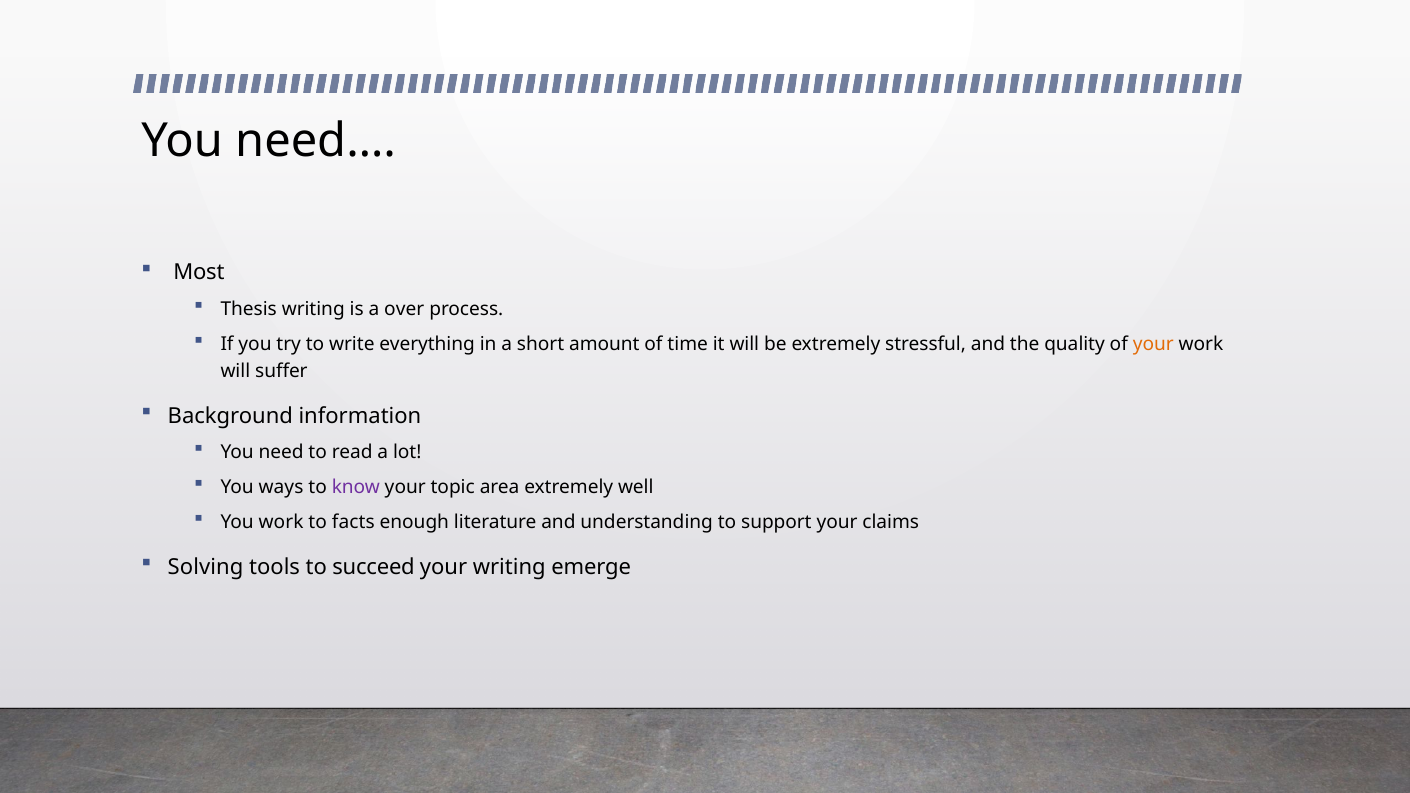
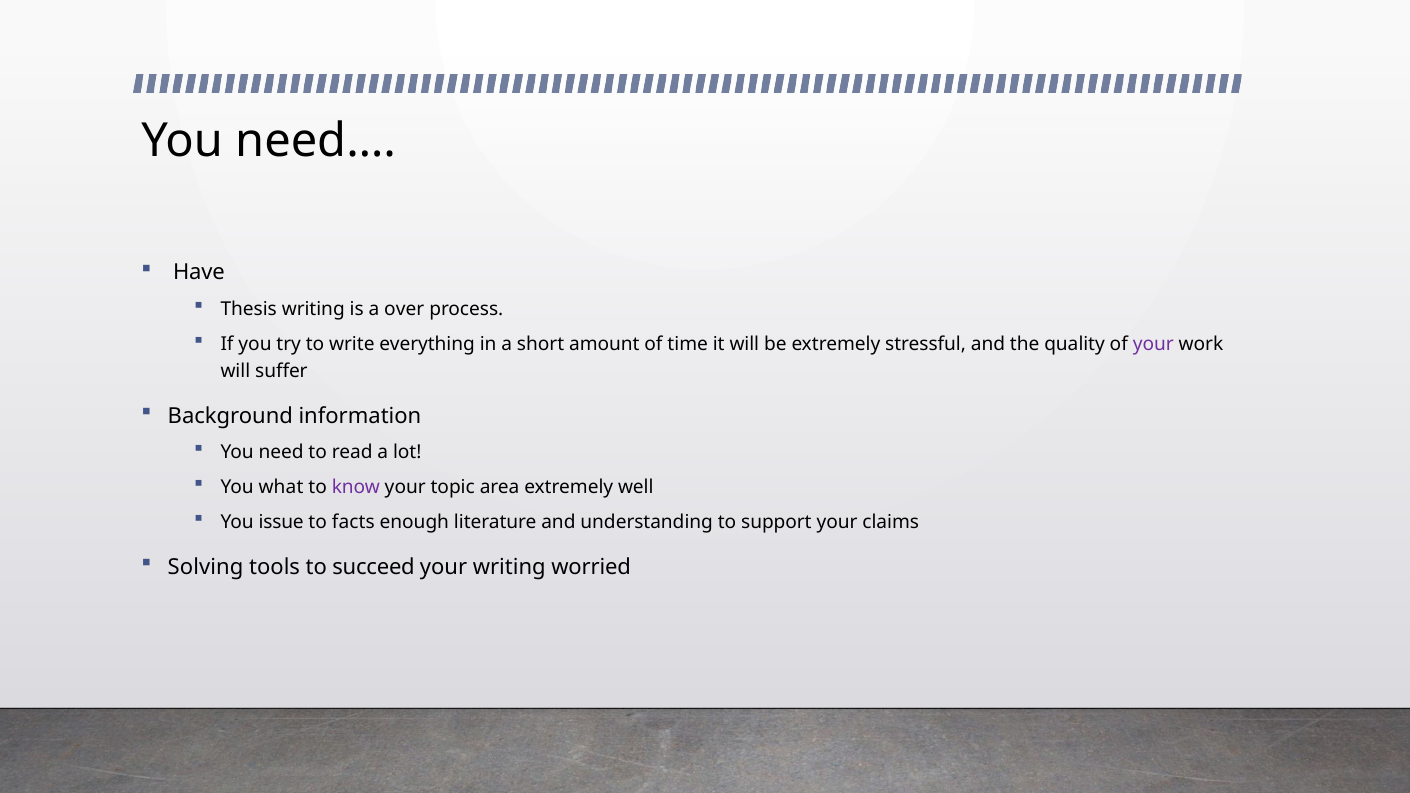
Most: Most -> Have (199, 273)
your colour: orange -> purple (1153, 344)
ways: ways -> what (281, 487)
You work: work -> issue (281, 522)
emerge: emerge -> worried (591, 567)
